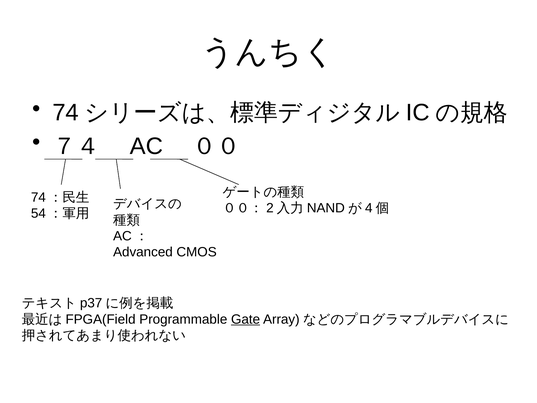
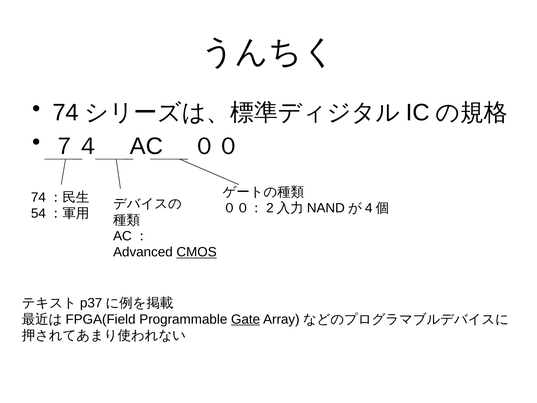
CMOS underline: none -> present (197, 252)
